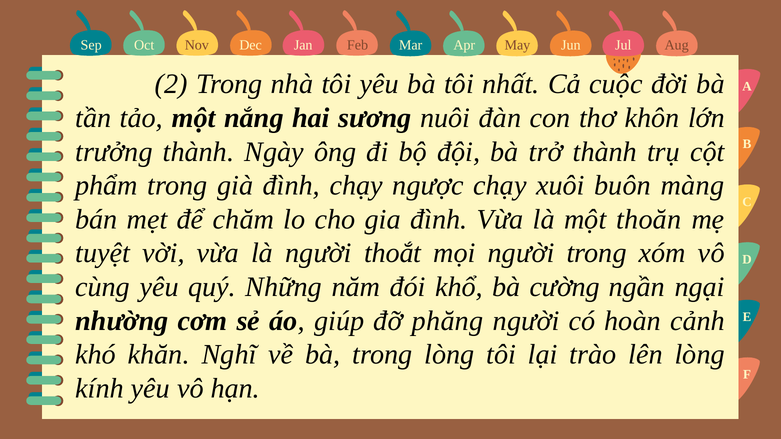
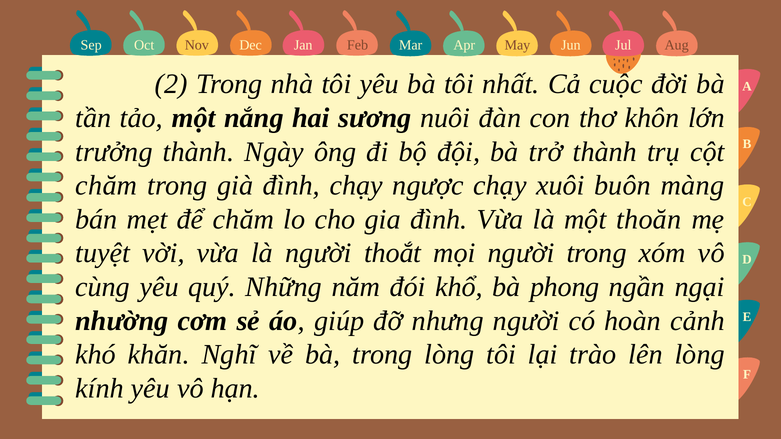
phẩm: phẩm -> chăm (106, 186)
cường: cường -> phong (565, 287)
phăng: phăng -> nhưng (448, 321)
